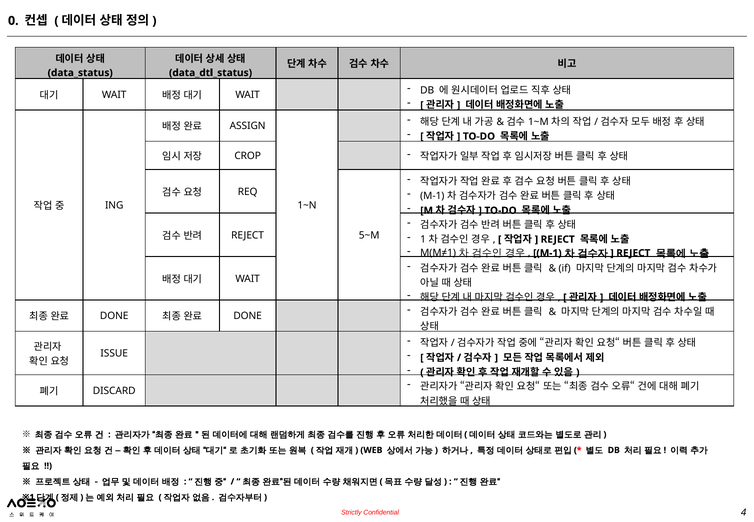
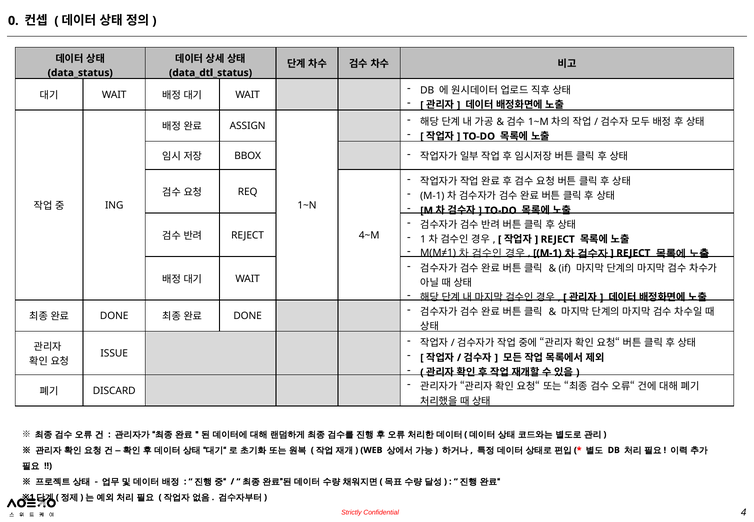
CROP: CROP -> BBOX (248, 156)
5~M: 5~M -> 4~M (369, 235)
